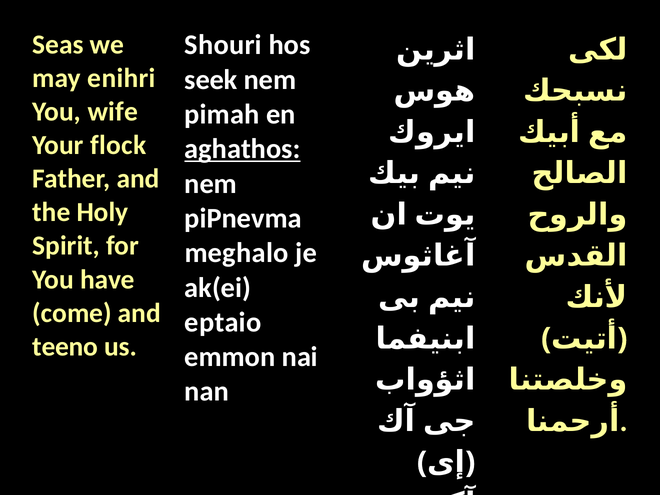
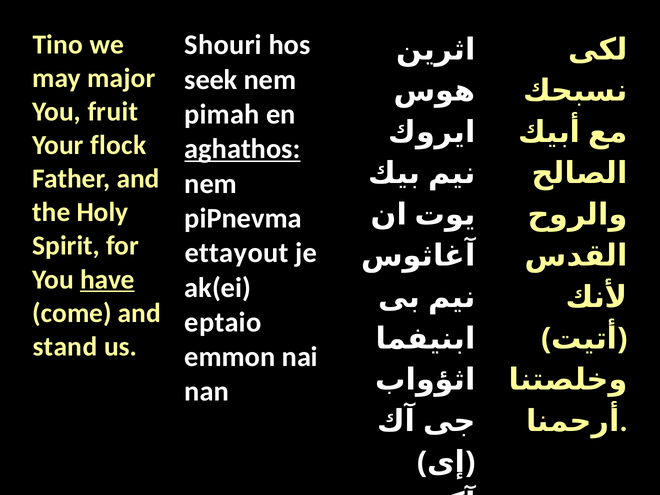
Seas: Seas -> Tino (58, 44)
enihri: enihri -> major (121, 78)
wife: wife -> fruit (113, 112)
meghalo: meghalo -> ettayout (237, 253)
have underline: none -> present (107, 279)
teeno: teeno -> stand (65, 347)
